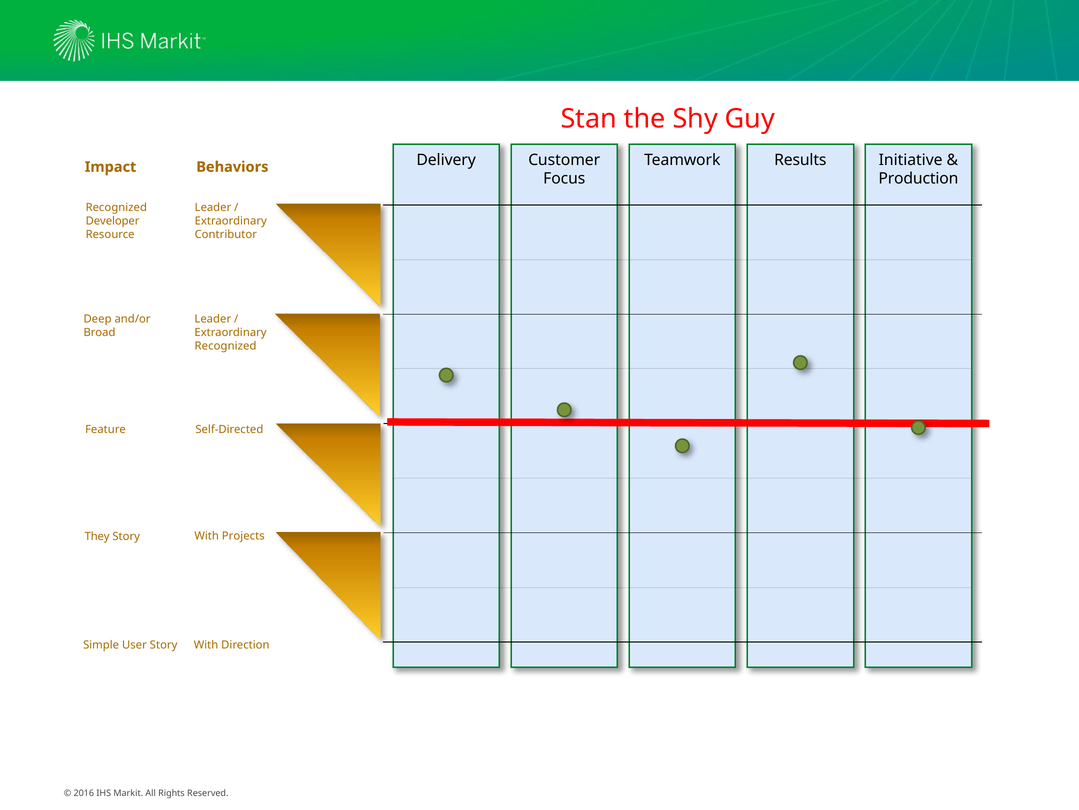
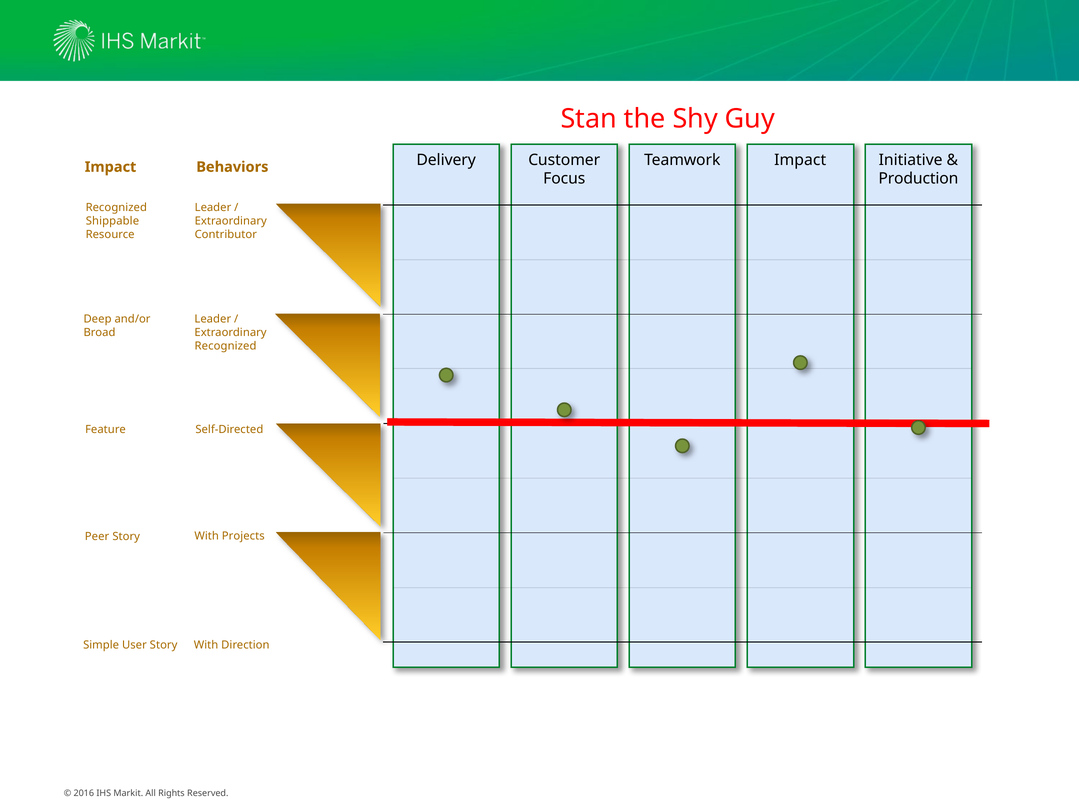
Teamwork Results: Results -> Impact (800, 160)
Developer: Developer -> Shippable (112, 221)
They: They -> Peer (97, 536)
